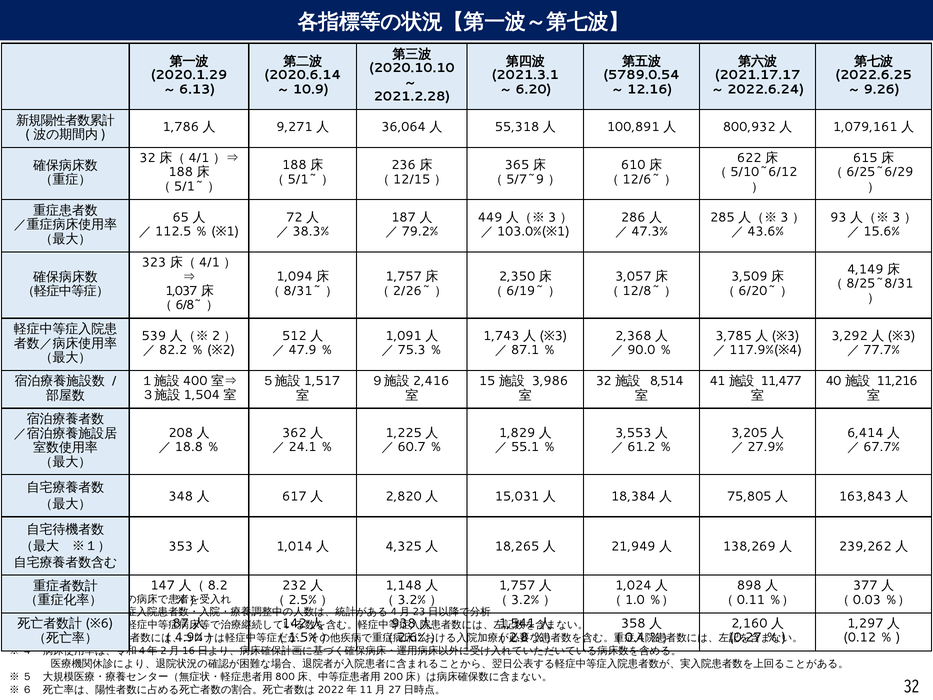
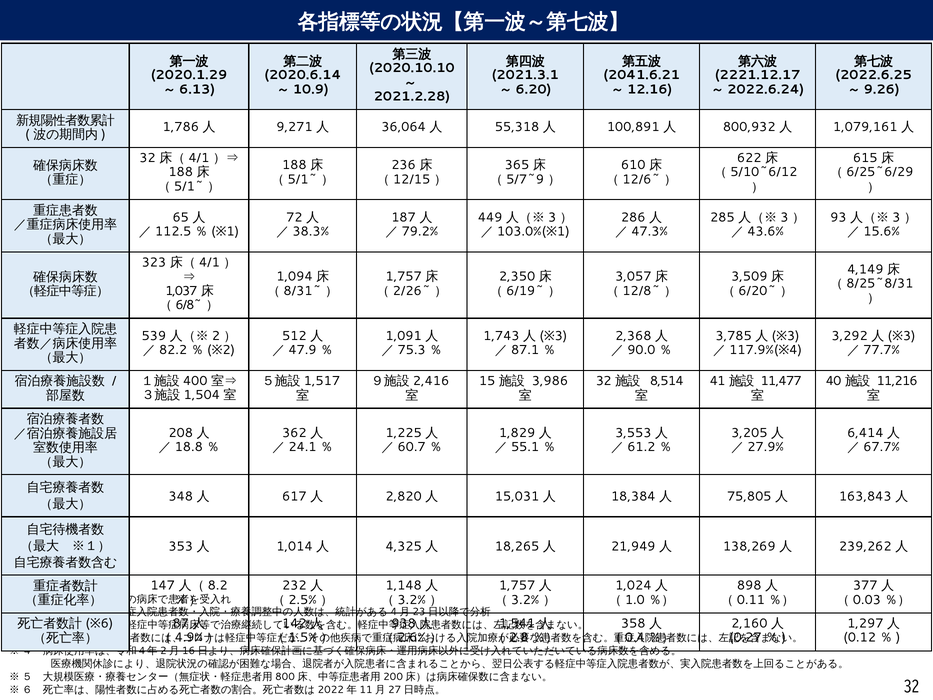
5789.0.54: 5789.0.54 -> 2041.6.21 (642, 75)
2021.17.17: 2021.17.17 -> 2221.12.17 (758, 75)
